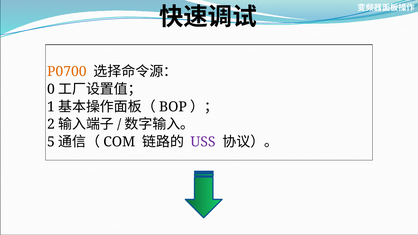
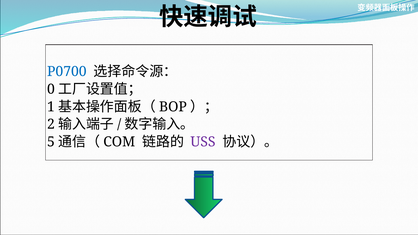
P0700 colour: orange -> blue (67, 72)
